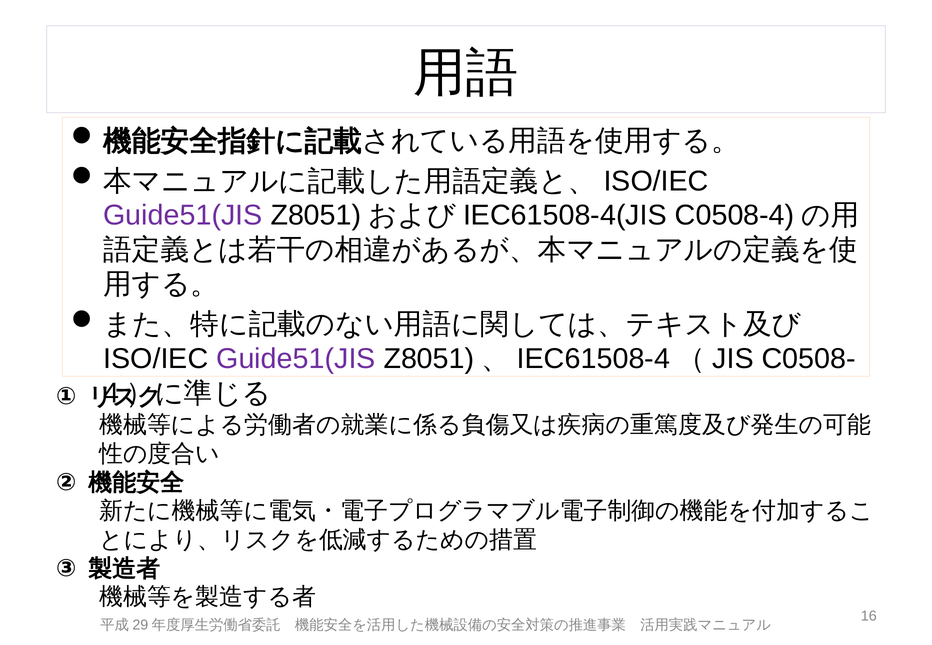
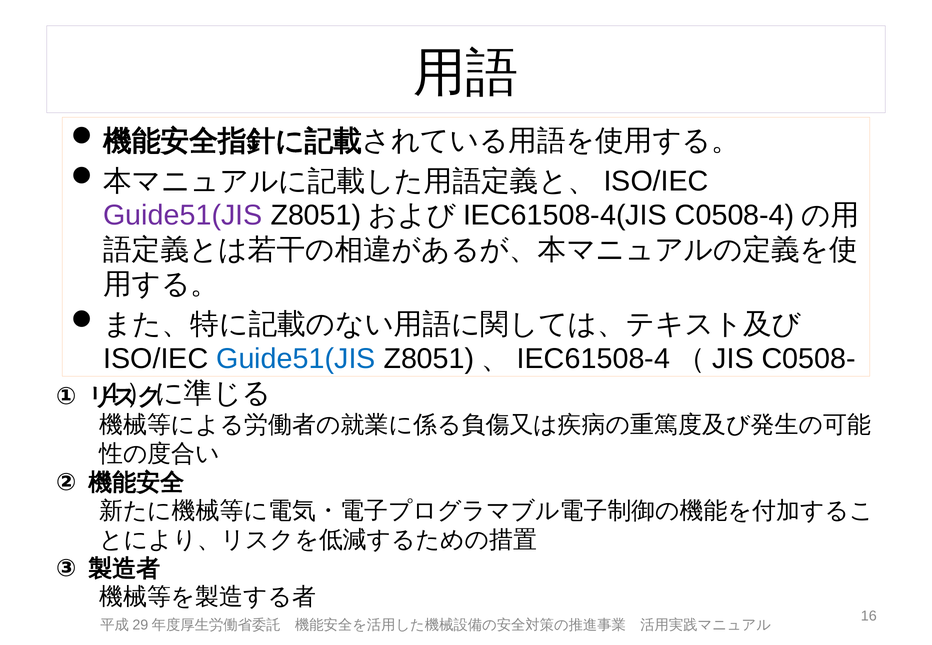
Guide51(JIS colour: purple -> blue (296, 359)
